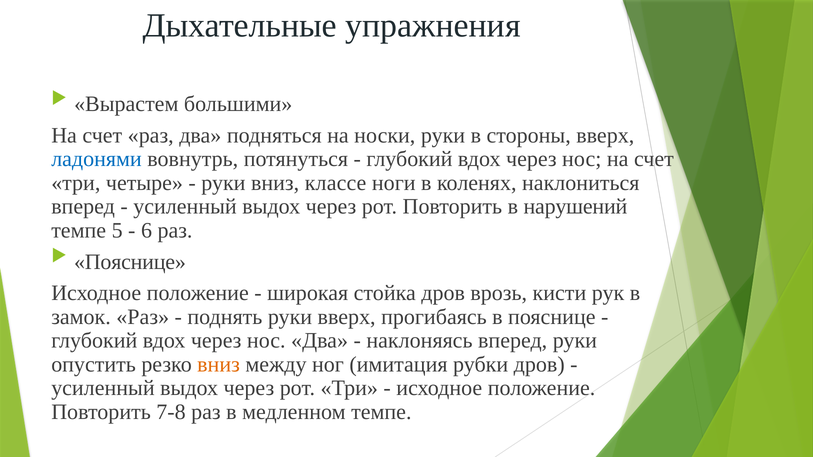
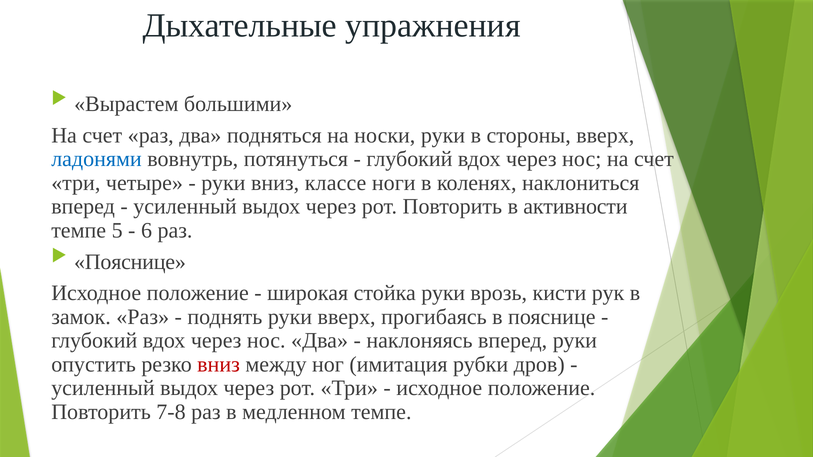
нарушений: нарушений -> активности (575, 207)
стойка дров: дров -> руки (443, 293)
вниз colour: orange -> red (219, 365)
